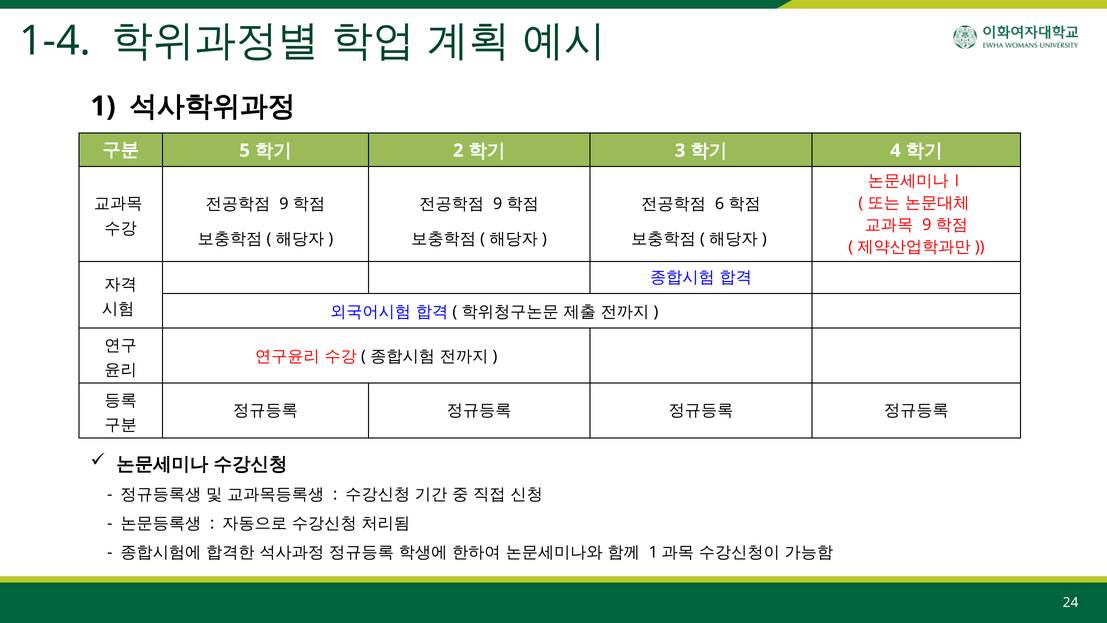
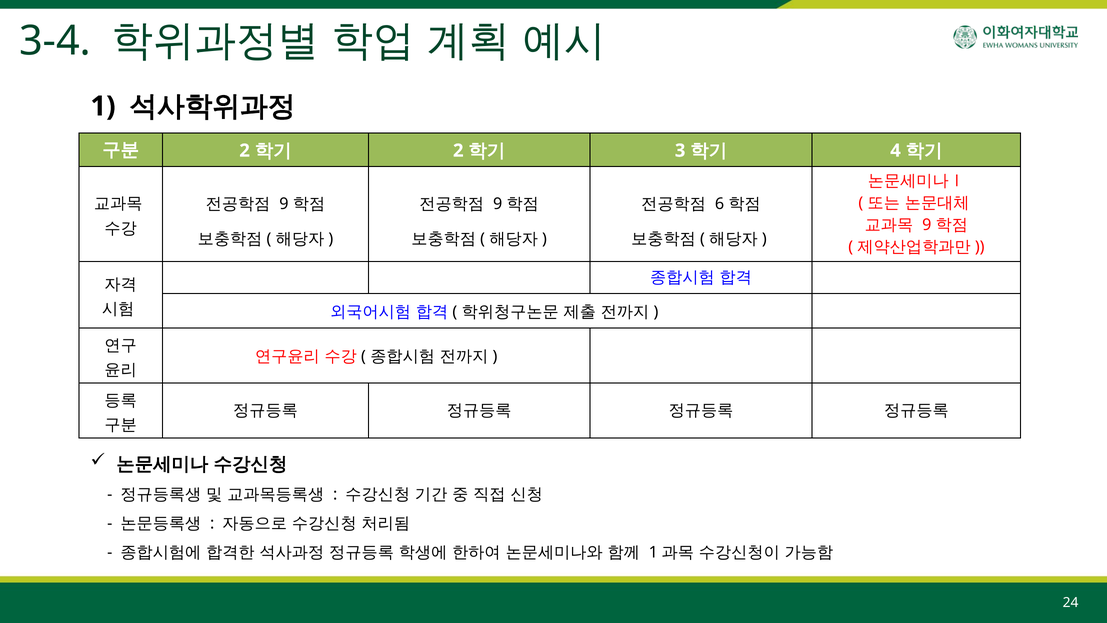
1-4: 1-4 -> 3-4 (55, 41)
5: 5 -> 2 (245, 151)
